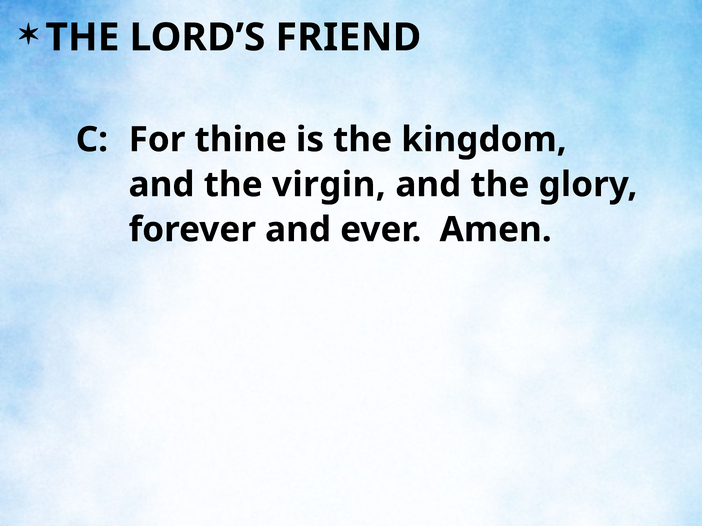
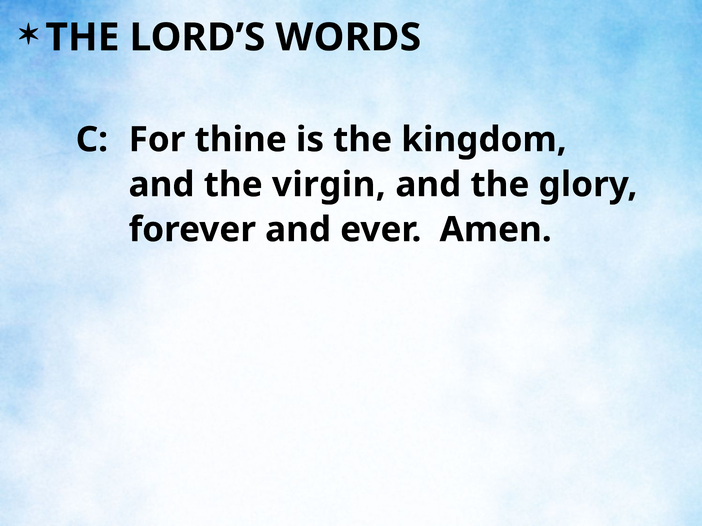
FRIEND: FRIEND -> WORDS (348, 38)
